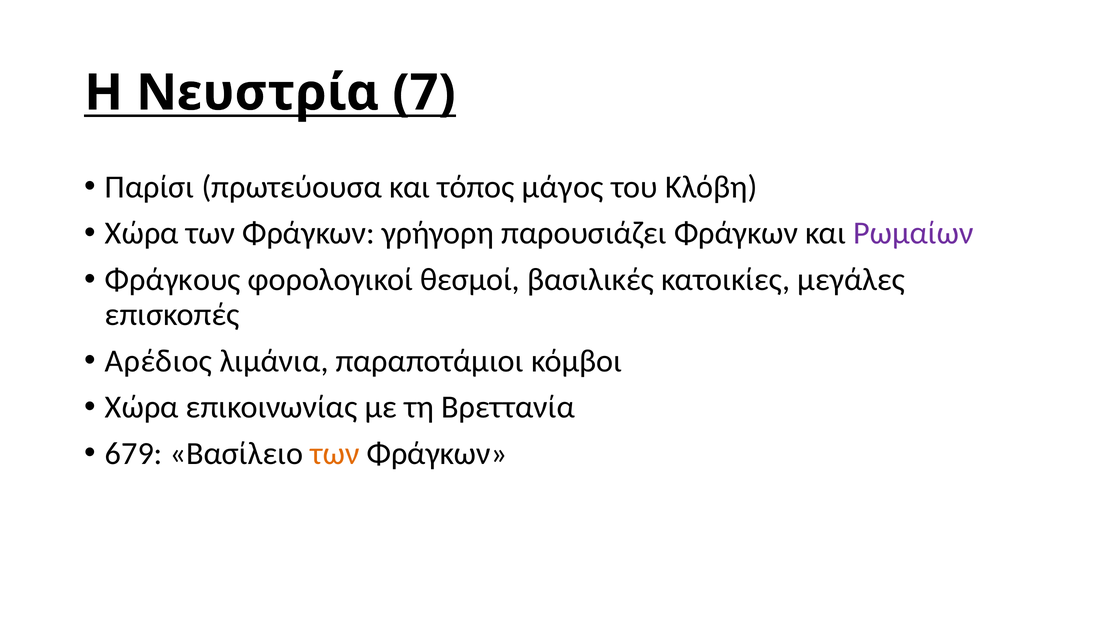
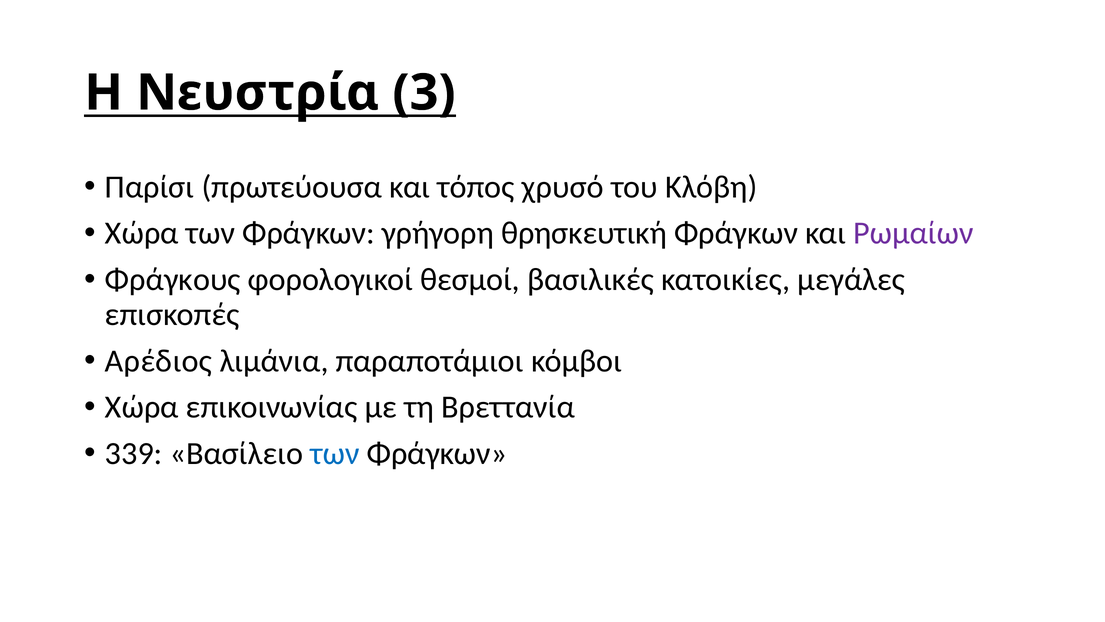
7: 7 -> 3 (424, 93)
μάγος: μάγος -> χρυσό (563, 187)
παρουσιάζει: παρουσιάζει -> θρησκευτική (584, 233)
679: 679 -> 339 (134, 453)
των colour: orange -> blue (335, 453)
